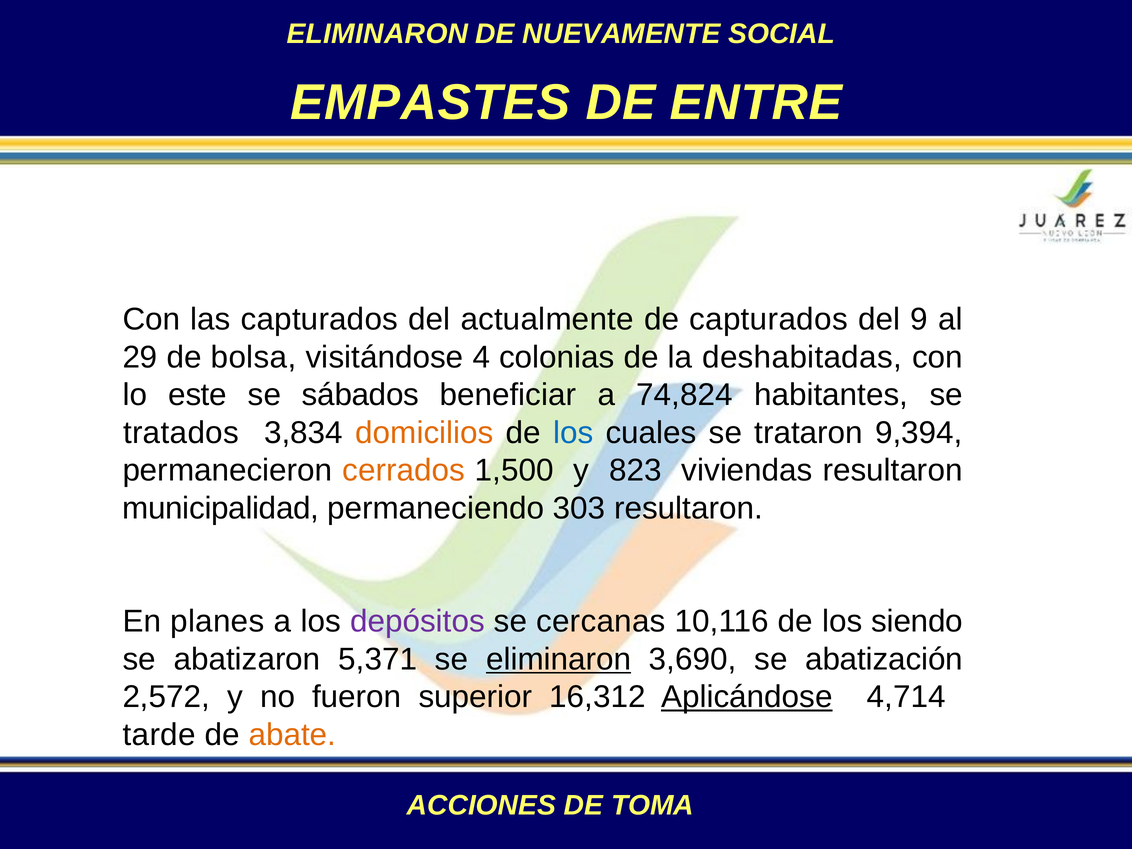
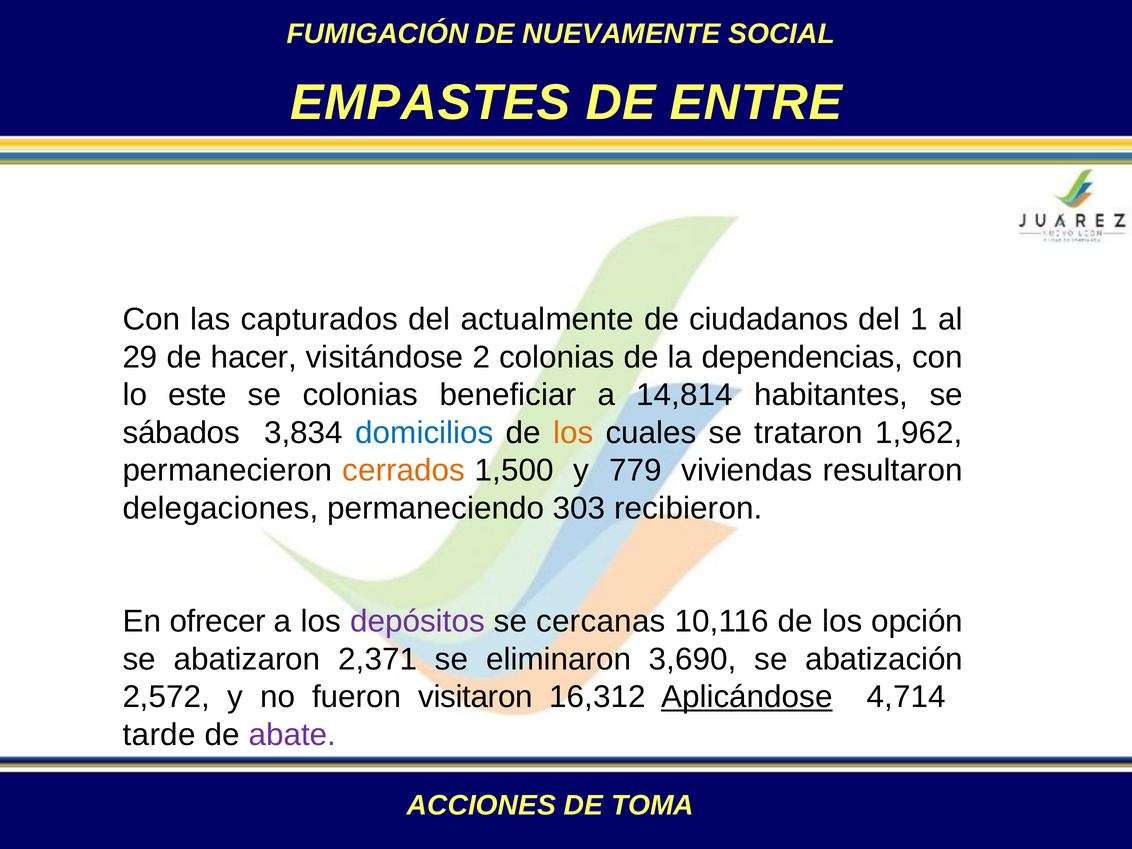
ELIMINARON: ELIMINARON -> FUMIGACIÓN (378, 34)
de capturados: capturados -> ciudadanos (769, 320)
9: 9 -> 1 (919, 320)
bolsa: bolsa -> hacer (254, 357)
4: 4 -> 2 (481, 357)
deshabitadas: deshabitadas -> dependencias (802, 357)
se sábados: sábados -> colonias (360, 395)
74,824: 74,824 -> 14,814 (685, 395)
tratados: tratados -> sábados (181, 433)
domicilios colour: orange -> blue (424, 433)
los colour: blue -> orange (573, 433)
9,394: 9,394 -> 1,962 (919, 433)
823: 823 -> 779 (635, 470)
municipalidad: municipalidad -> delegaciones (220, 508)
303 resultaron: resultaron -> recibieron (688, 508)
planes: planes -> ofrecer (218, 621)
siendo: siendo -> opción (917, 621)
5,371: 5,371 -> 2,371 (378, 659)
eliminaron underline: present -> none (559, 659)
superior: superior -> visitaron (476, 697)
abate colour: orange -> purple (292, 735)
